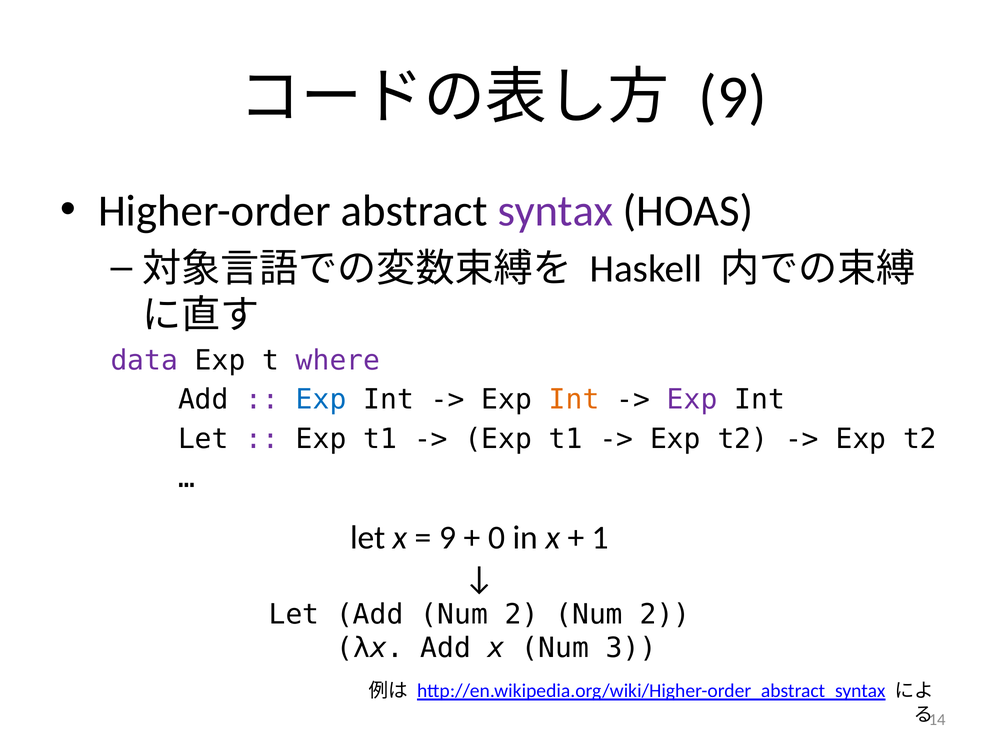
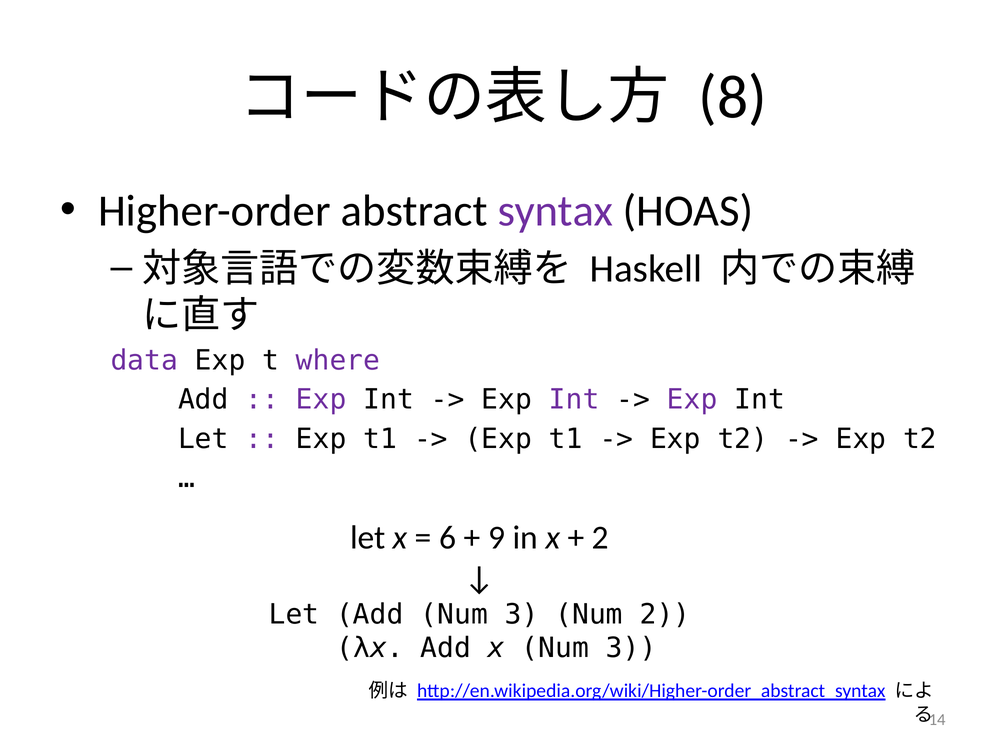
9: 9 -> 8 (733, 97)
Exp colour: blue -> purple (321, 400)
Int colour: orange -> purple (574, 400)
9: 9 -> 6 (448, 538)
0: 0 -> 9 (496, 538)
1: 1 -> 2 (600, 538)
Add Num 2: 2 -> 3 (522, 615)
